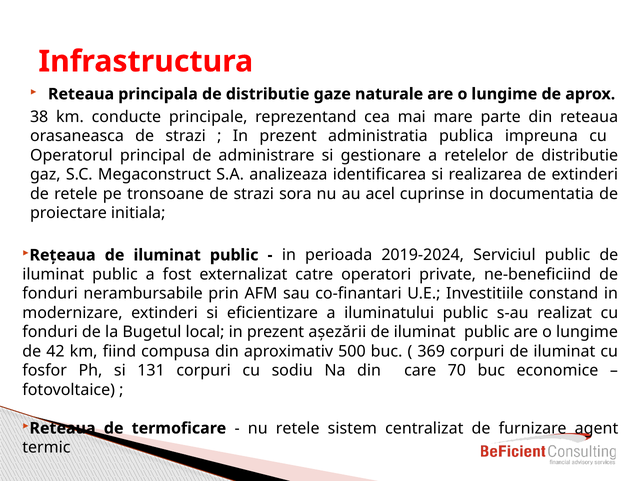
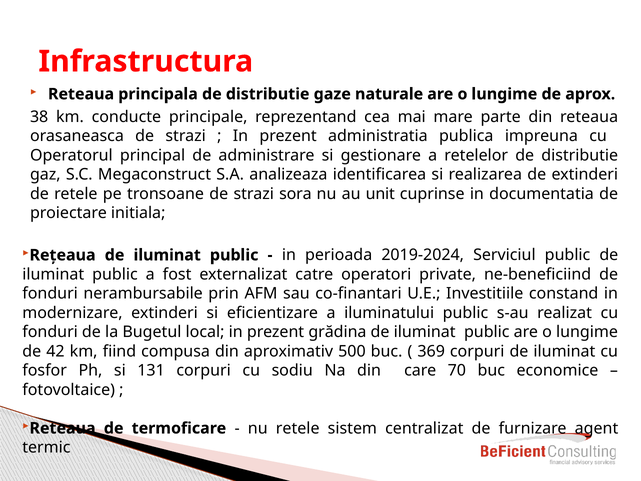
acel: acel -> unit (380, 194)
așezării: așezării -> grădina (337, 332)
